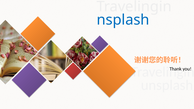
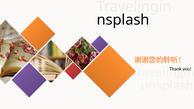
nsplash colour: blue -> black (123, 20)
